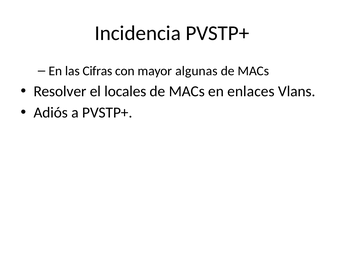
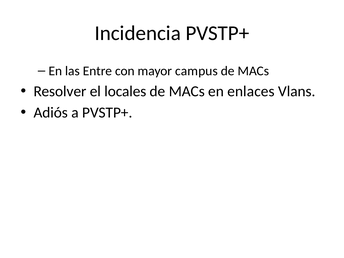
Cifras: Cifras -> Entre (97, 71)
algunas: algunas -> campus (196, 71)
